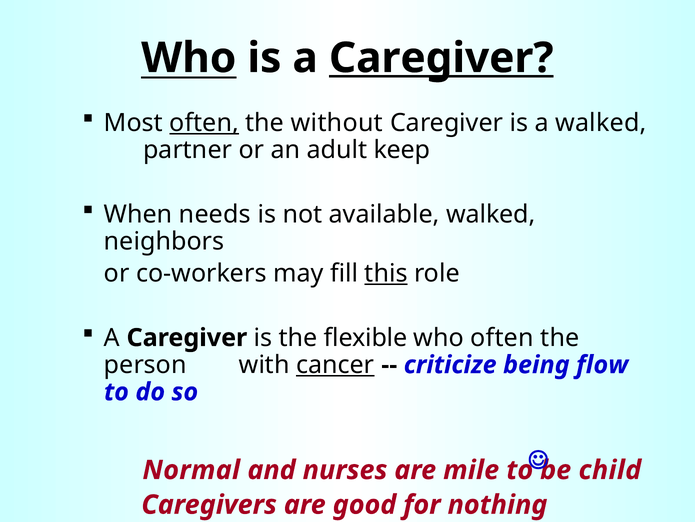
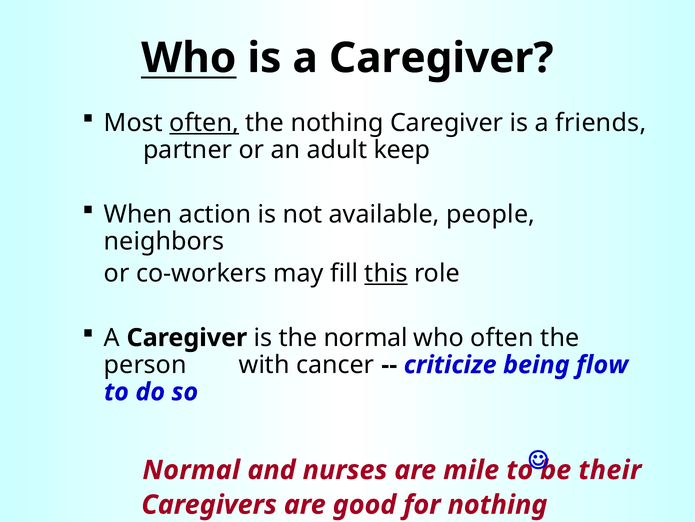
Caregiver underline: present -> none (441, 58)
the without: without -> nothing (337, 123)
a walked: walked -> friends (601, 123)
needs: needs -> action (215, 214)
available walked: walked -> people (491, 214)
the flexible: flexible -> normal (366, 337)
cancer underline: present -> none (335, 364)
child: child -> their (610, 470)
